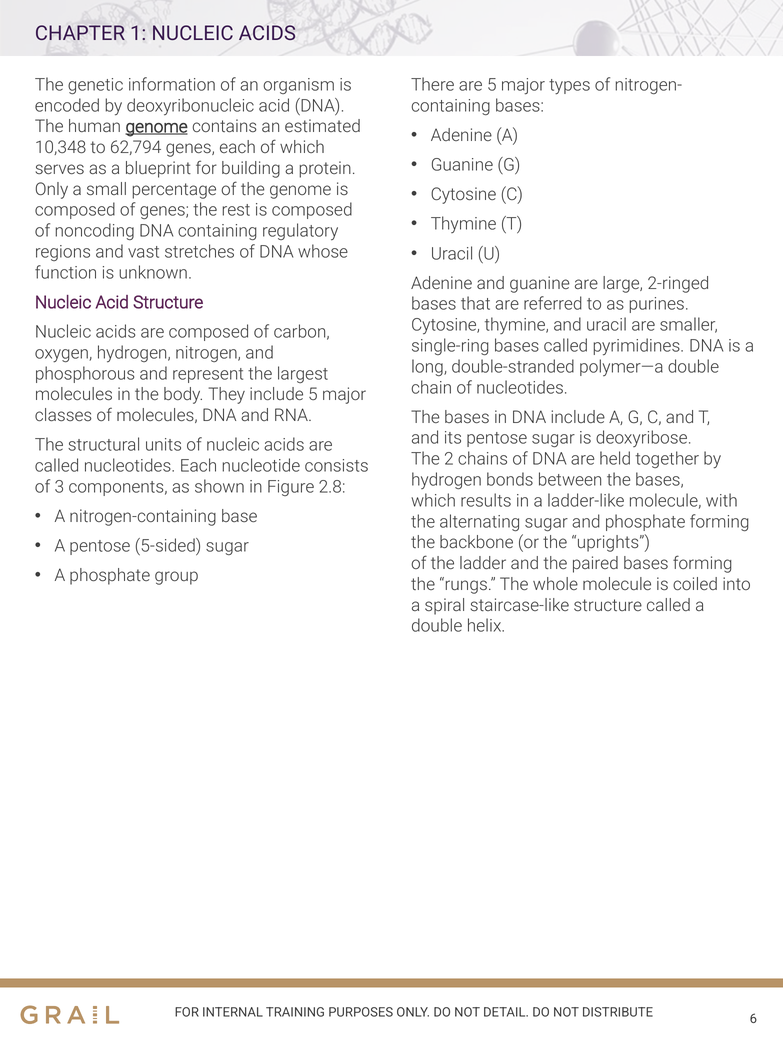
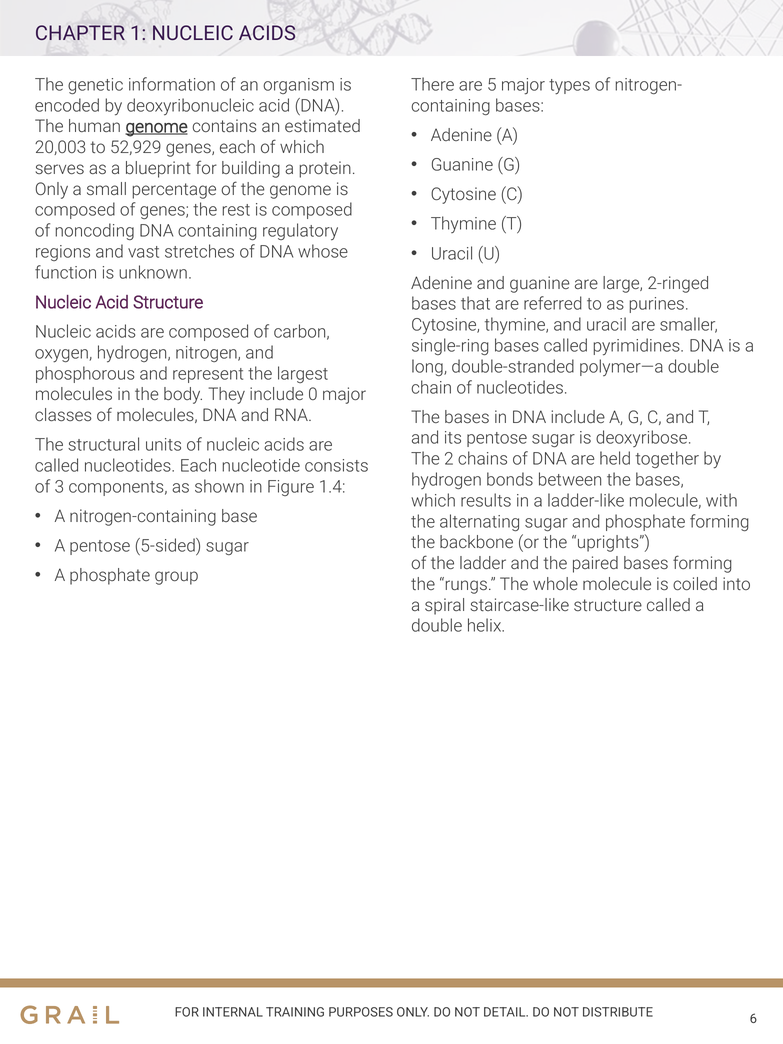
10,348: 10,348 -> 20,003 (61, 148)
62,794: 62,794 -> 52,929 (136, 148)
include 5: 5 -> 0 (313, 395)
2.8: 2.8 -> 1.4 (332, 487)
